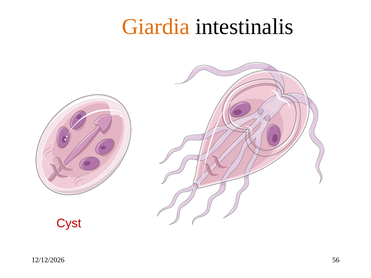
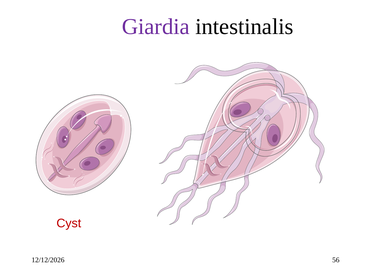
Giardia colour: orange -> purple (156, 27)
